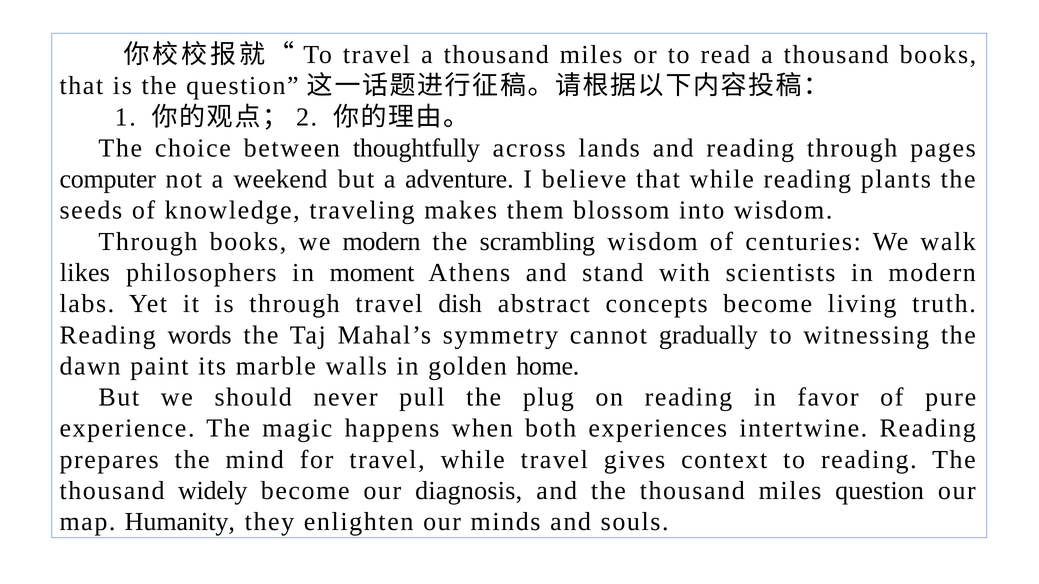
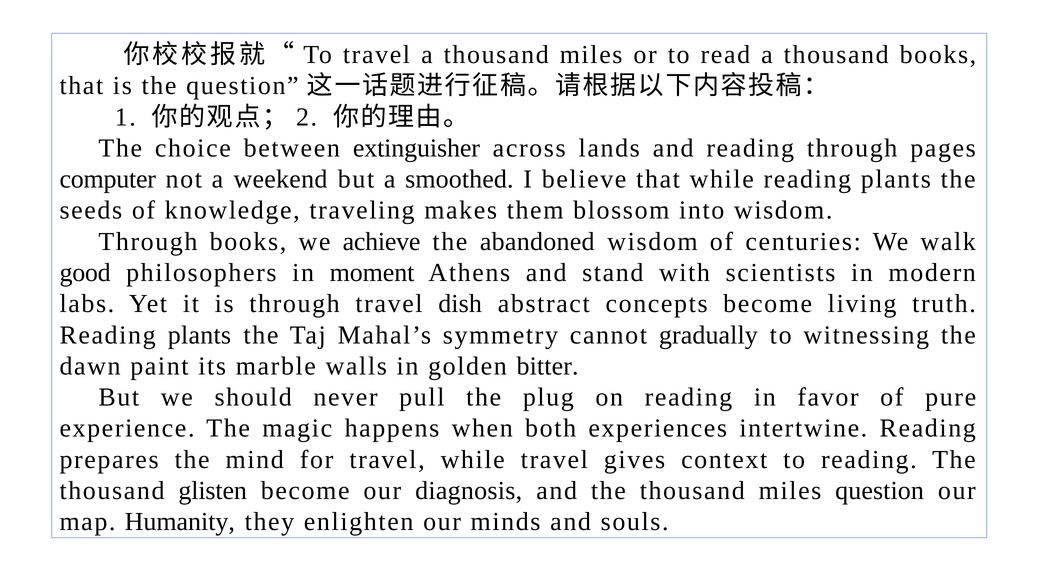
thoughtfully: thoughtfully -> extinguisher (416, 148)
adventure: adventure -> smoothed (459, 179)
we modern: modern -> achieve (382, 242)
scrambling: scrambling -> abandoned (537, 242)
likes: likes -> good (85, 273)
words: words -> plants (199, 335)
home: home -> bitter (548, 366)
widely: widely -> glisten (213, 491)
